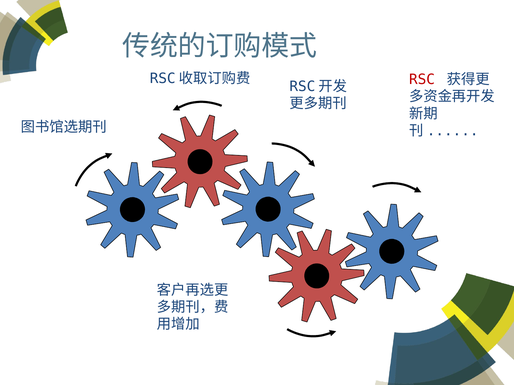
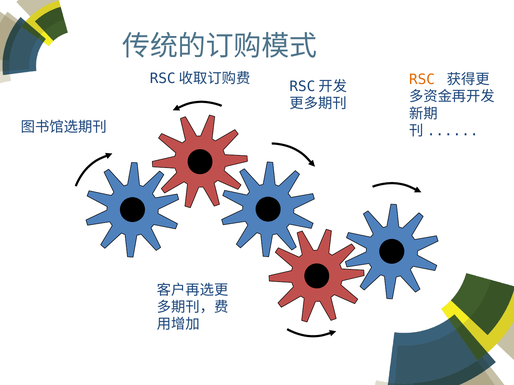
RSC colour: red -> orange (422, 80)
